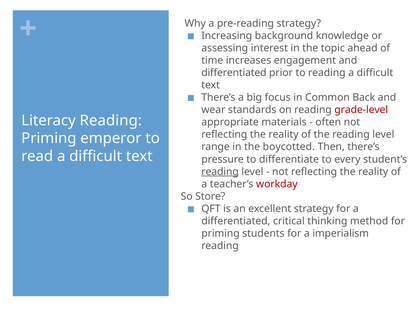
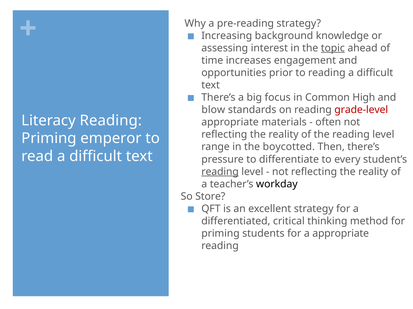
topic underline: none -> present (333, 48)
differentiated: differentiated -> opportunities (234, 73)
Back: Back -> High (364, 98)
wear: wear -> blow (213, 110)
workday colour: red -> black (277, 184)
a imperialism: imperialism -> appropriate (341, 234)
